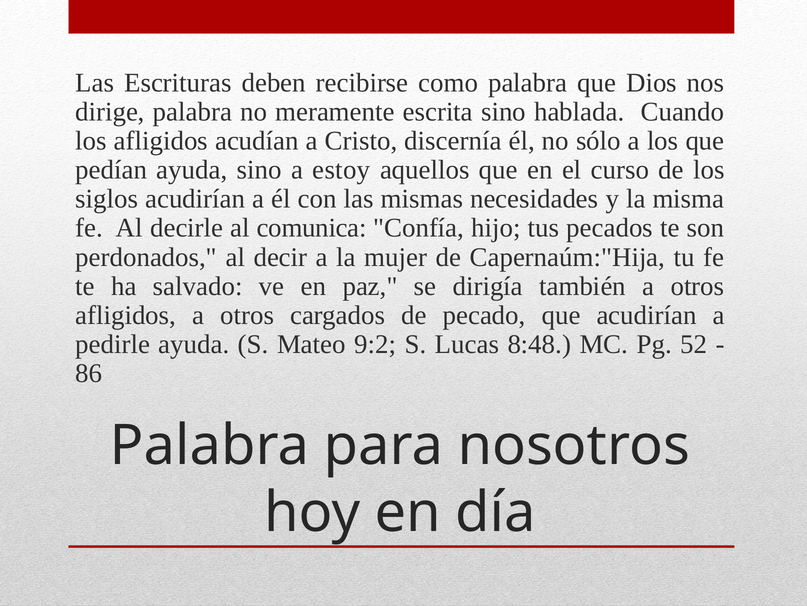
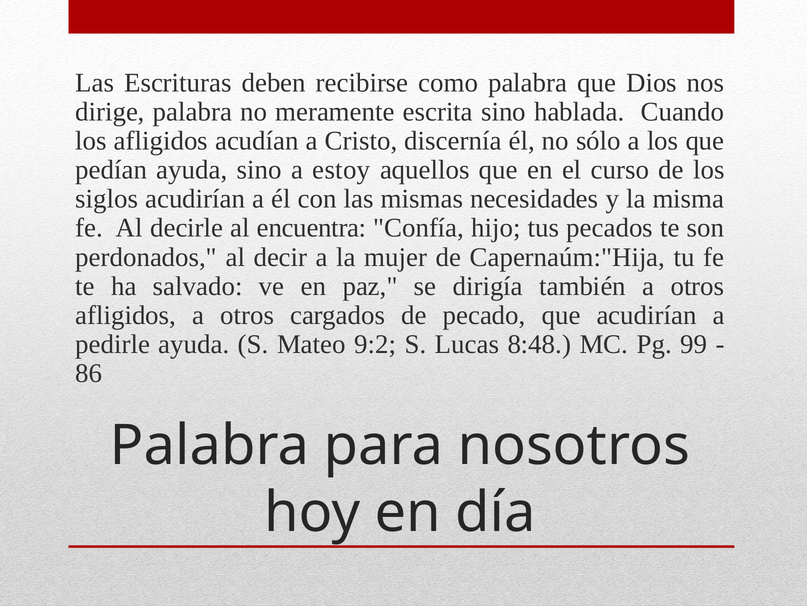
comunica: comunica -> encuentra (312, 228)
52: 52 -> 99 (694, 344)
